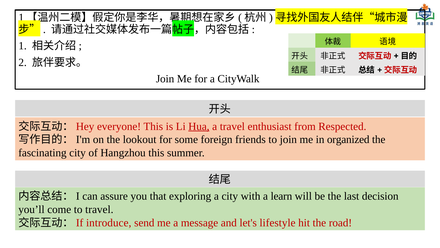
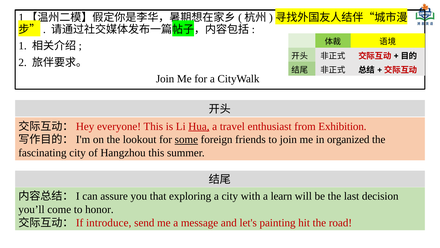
Respected: Respected -> Exhibition (342, 126)
some underline: none -> present (186, 139)
to travel: travel -> honor (99, 209)
lifestyle: lifestyle -> painting (278, 222)
